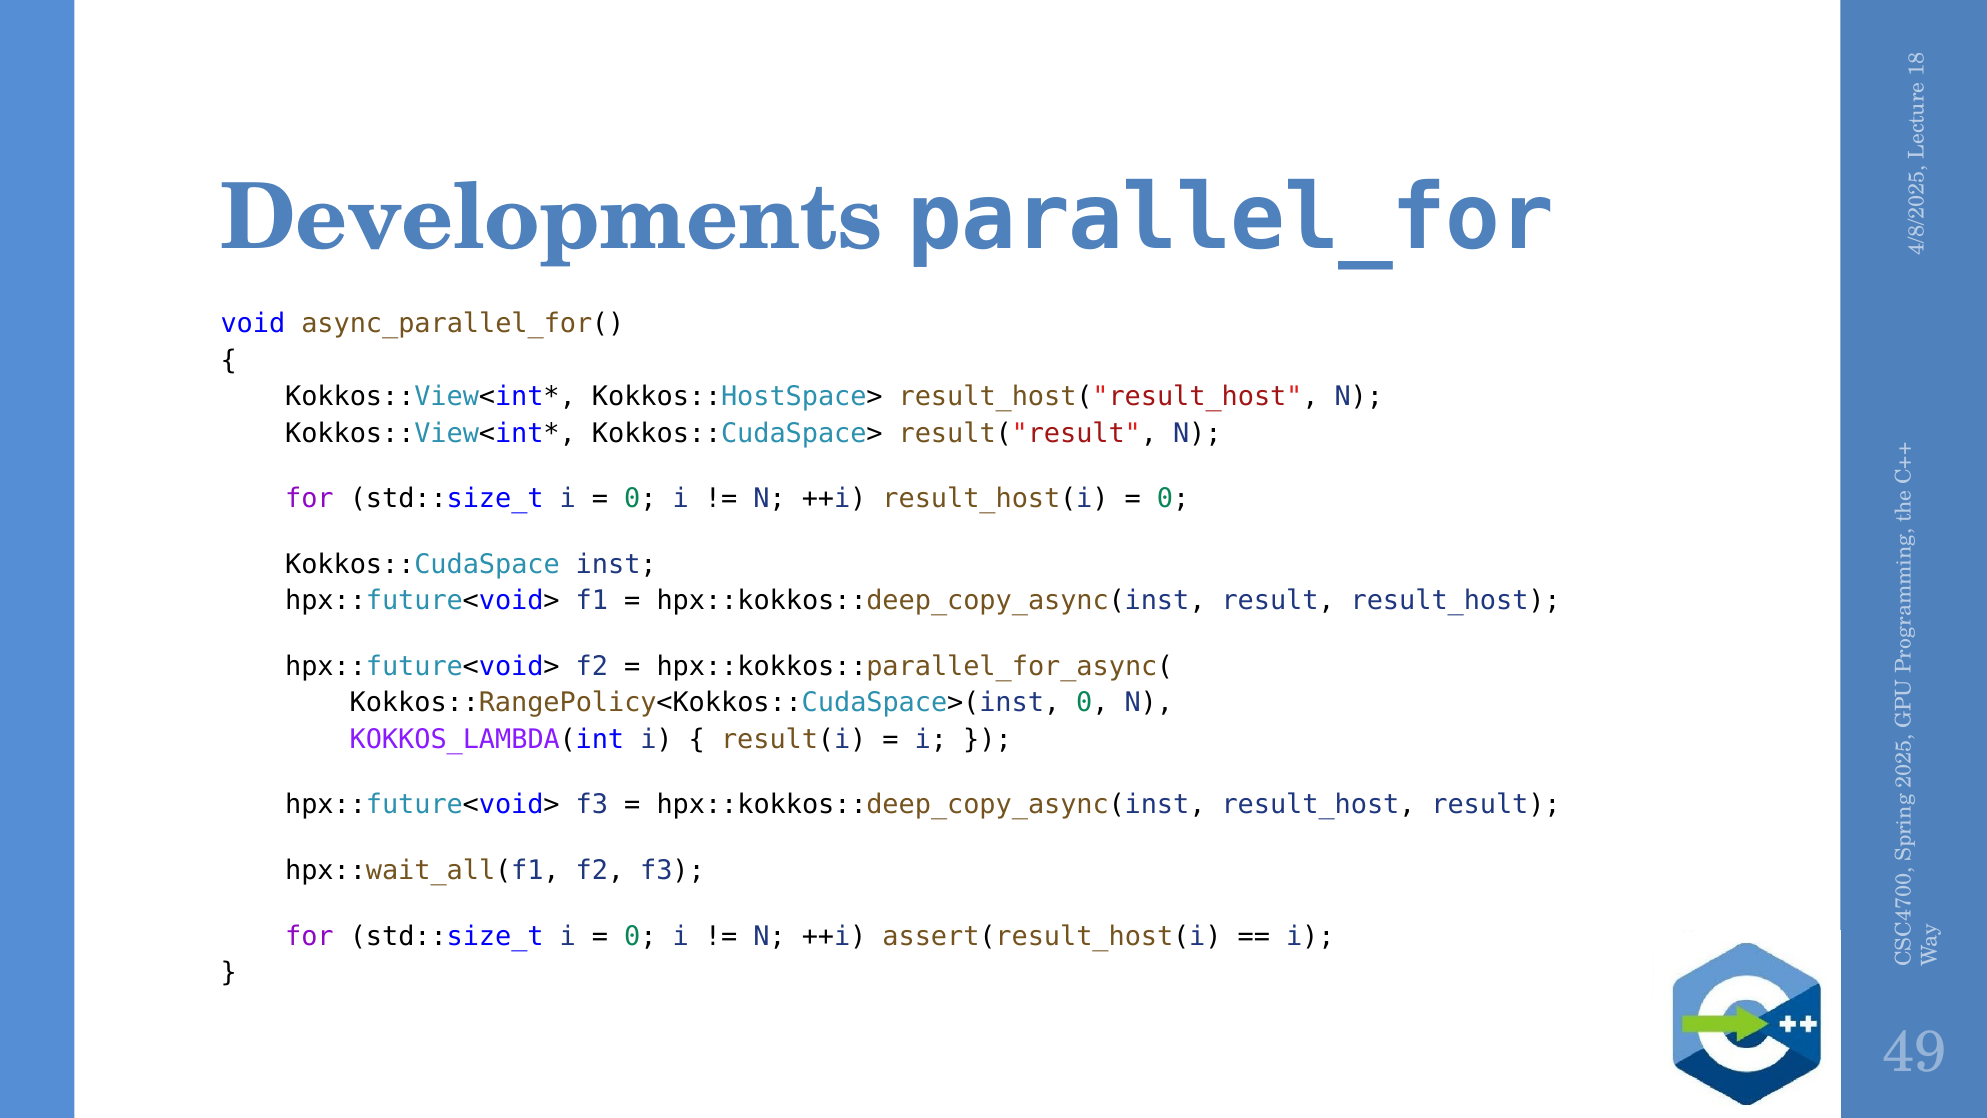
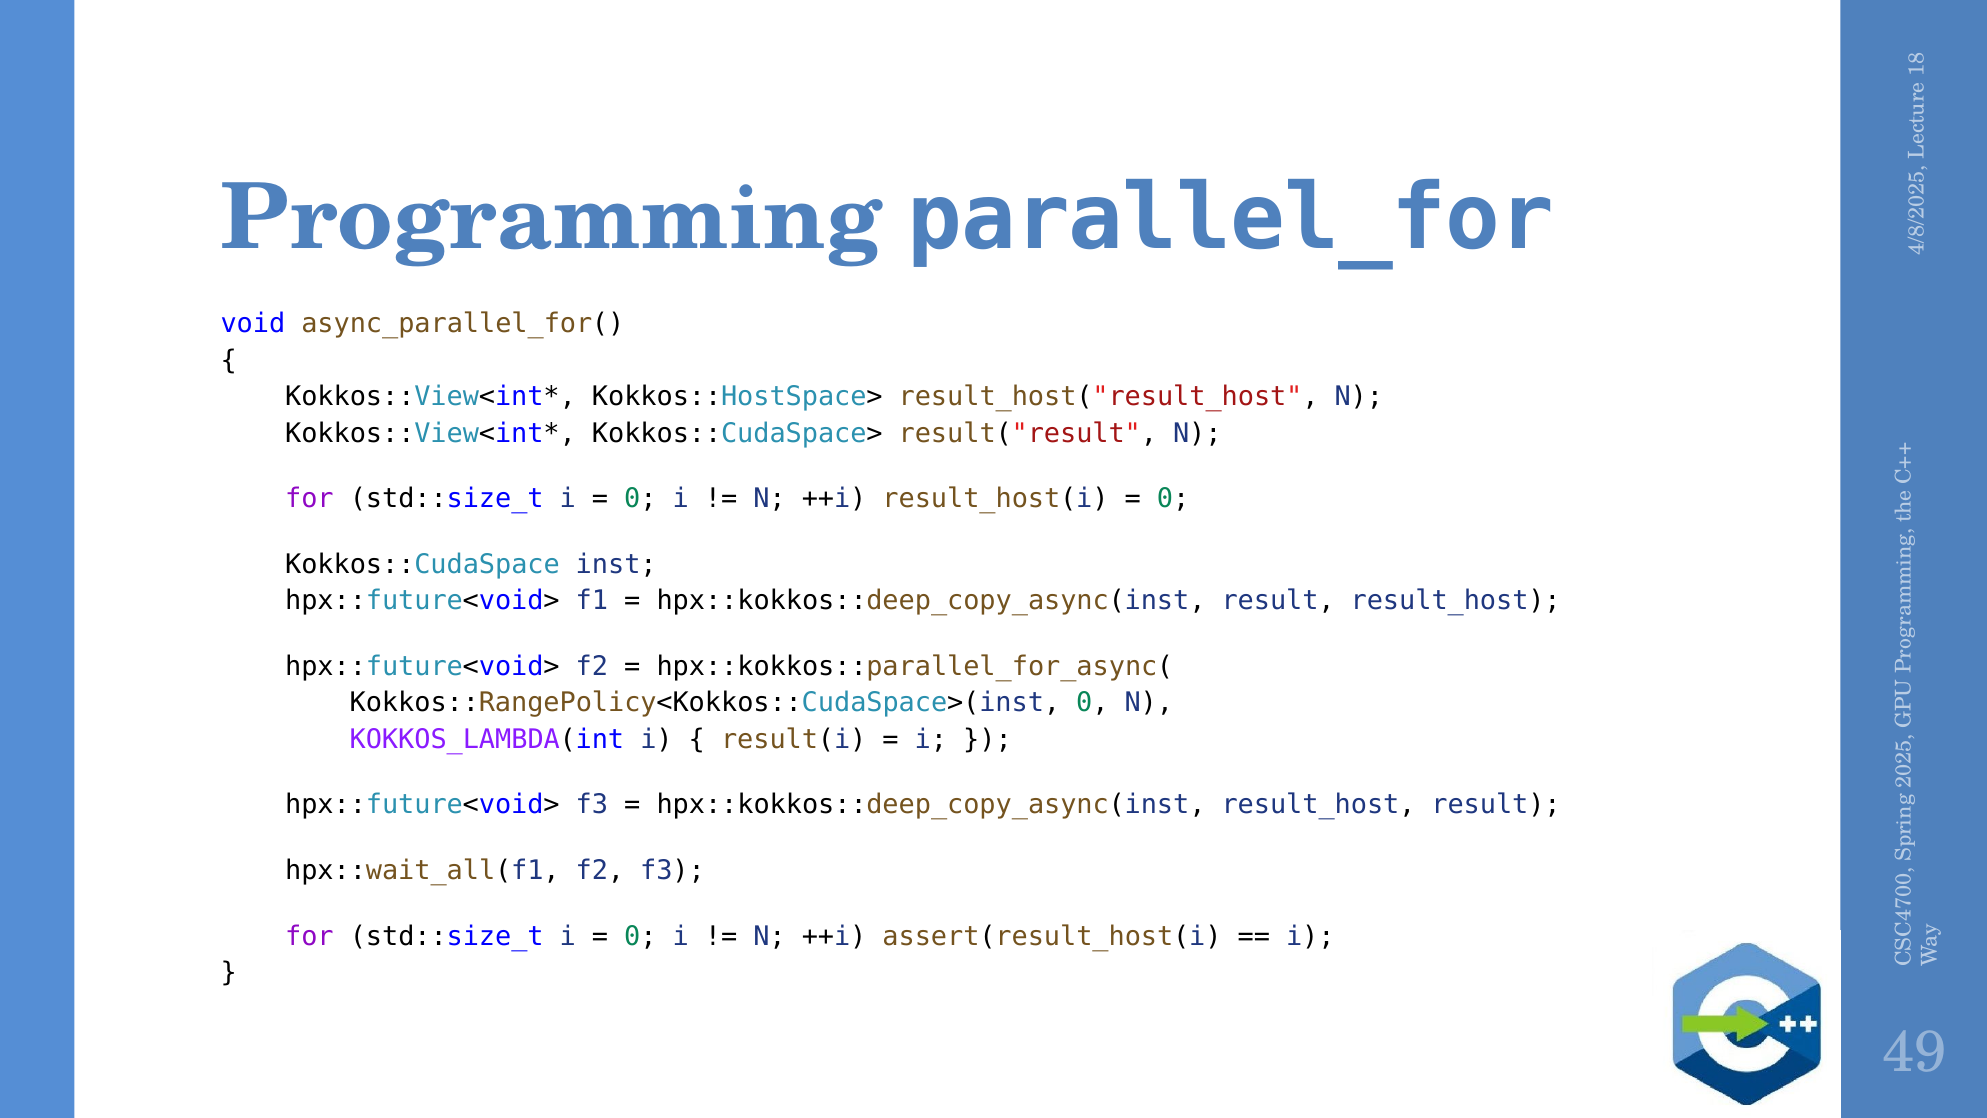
Developments: Developments -> Programming (551, 218)
